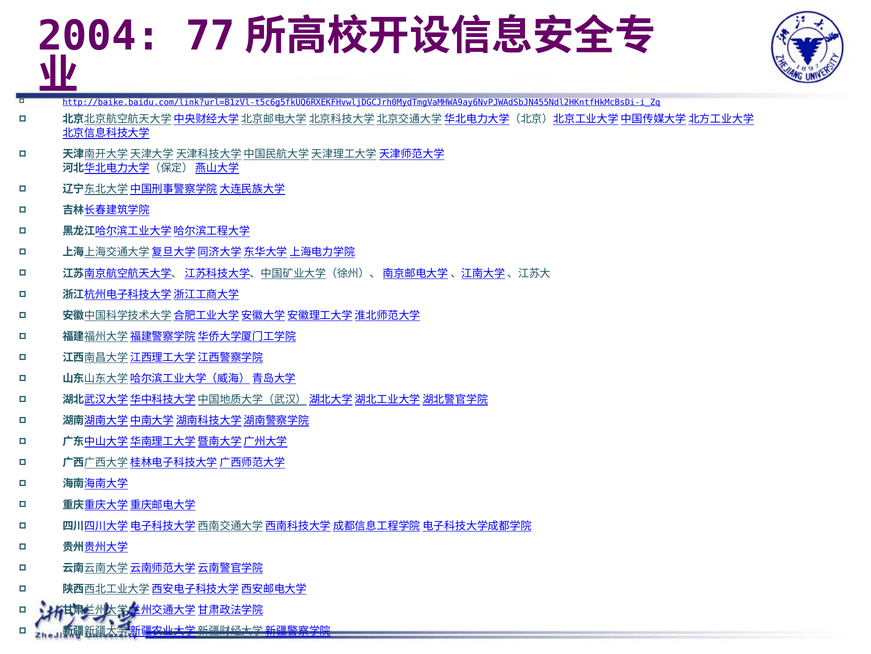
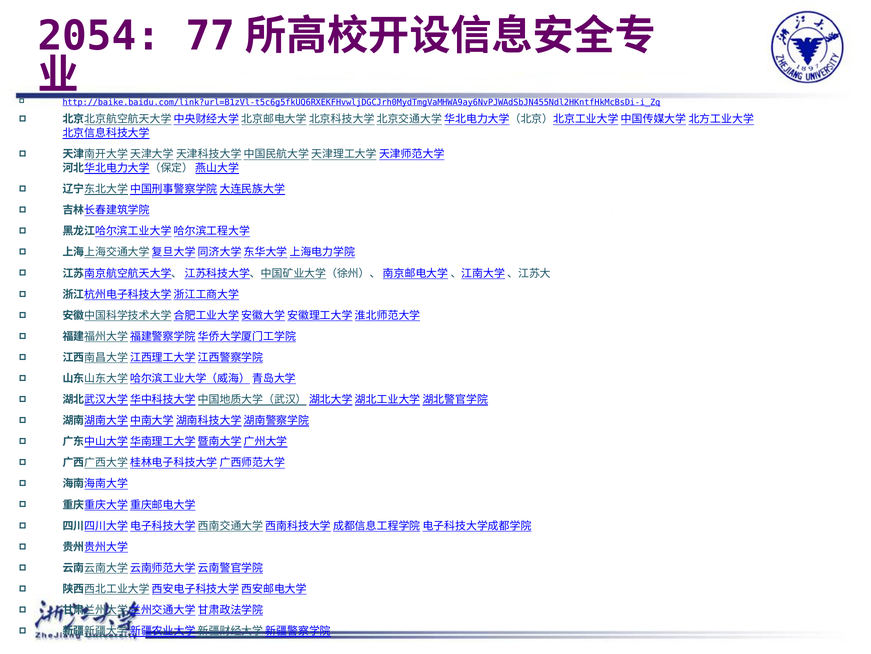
2004: 2004 -> 2054 (99, 36)
